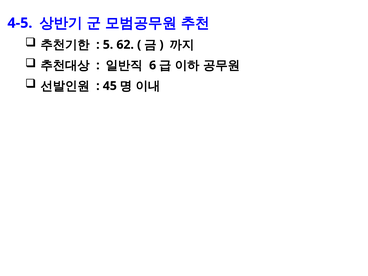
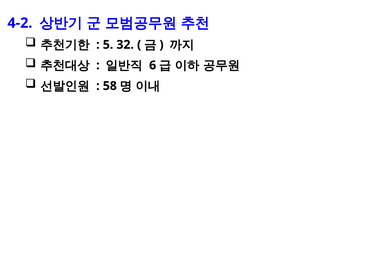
4-5: 4-5 -> 4-2 (20, 23)
62: 62 -> 32 (125, 45)
45: 45 -> 58 (110, 86)
